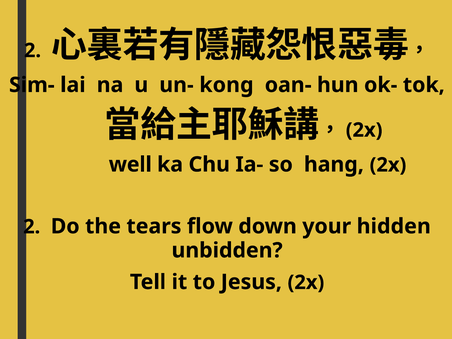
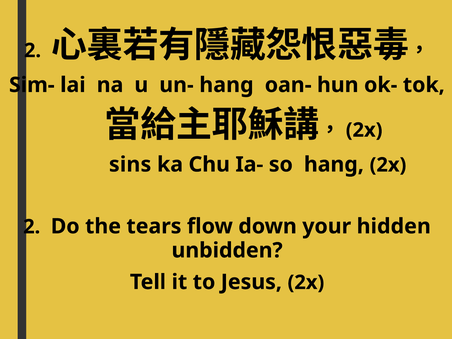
un- kong: kong -> hang (226, 85)
well: well -> sins (130, 165)
